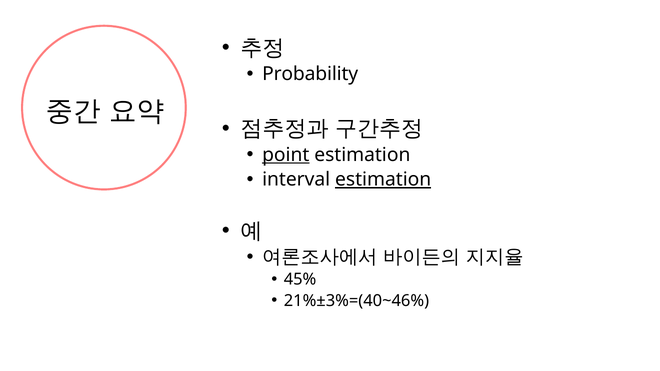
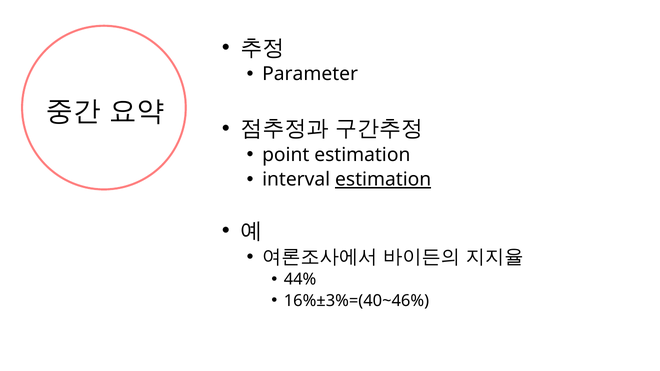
Probability: Probability -> Parameter (310, 74)
point underline: present -> none (286, 155)
45%: 45% -> 44% (300, 280)
21%±3%=(40~46%: 21%±3%=(40~46% -> 16%±3%=(40~46% (356, 301)
